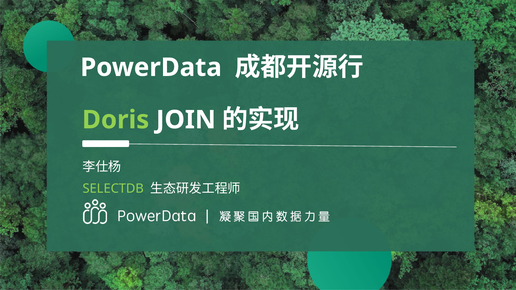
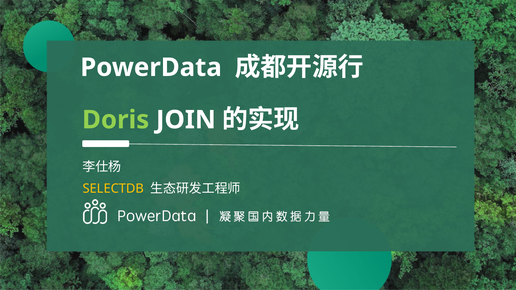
SELECTDB colour: light green -> yellow (113, 189)
